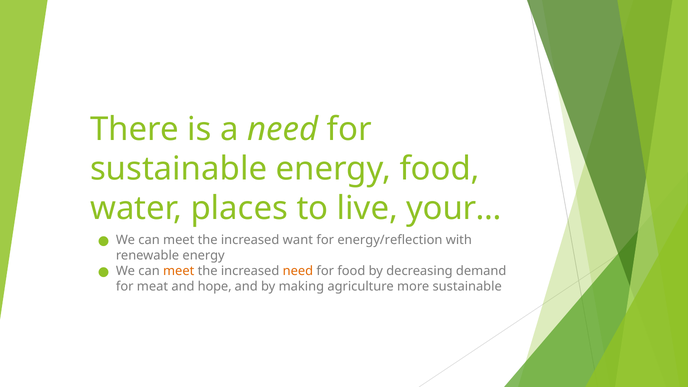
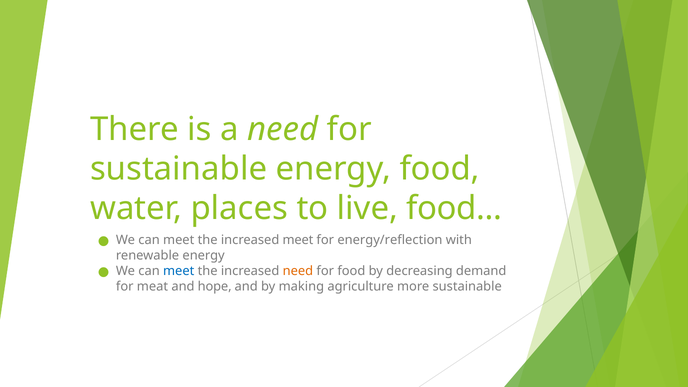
live your: your -> food (454, 208)
increased want: want -> meet (298, 240)
meet colour: orange -> blue (179, 271)
